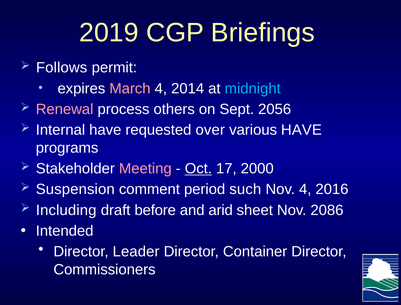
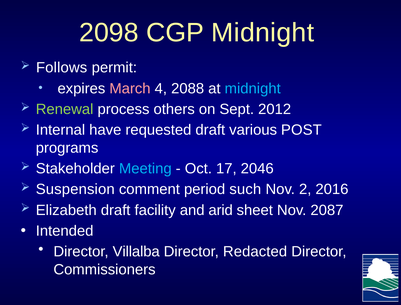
2019: 2019 -> 2098 (109, 33)
CGP Briefings: Briefings -> Midnight (263, 33)
2014: 2014 -> 2088 (188, 89)
Renewal colour: pink -> light green (65, 109)
2056: 2056 -> 2012 (275, 109)
requested over: over -> draft (210, 130)
various HAVE: HAVE -> POST (301, 130)
Meeting colour: pink -> light blue (145, 169)
Oct underline: present -> none (198, 169)
2000: 2000 -> 2046 (257, 169)
Nov 4: 4 -> 2 (305, 190)
Including: Including -> Elizabeth (66, 211)
before: before -> facility (155, 211)
2086: 2086 -> 2087 (327, 211)
Leader: Leader -> Villalba (136, 252)
Container: Container -> Redacted (255, 252)
